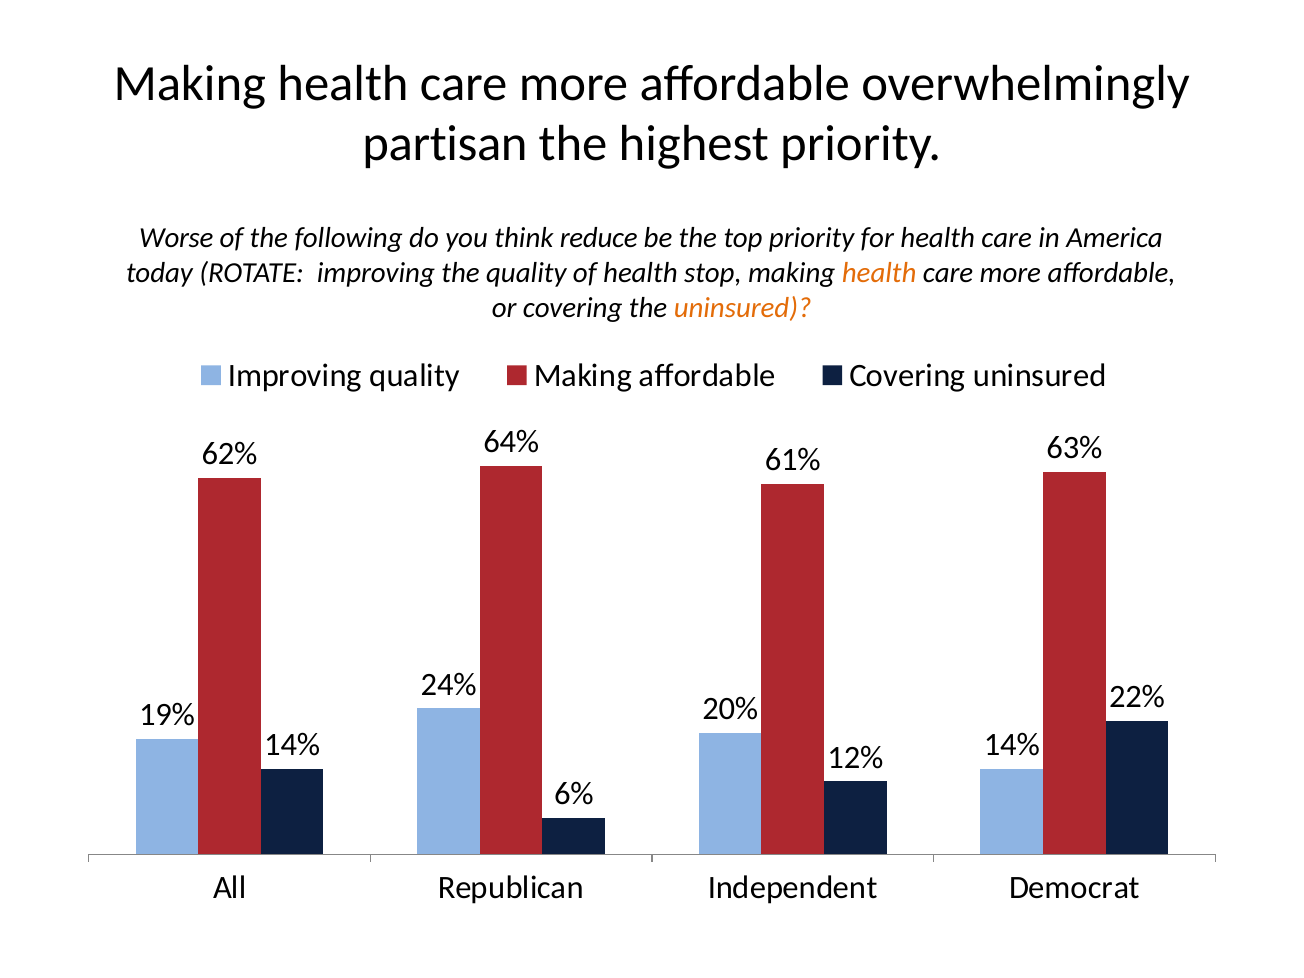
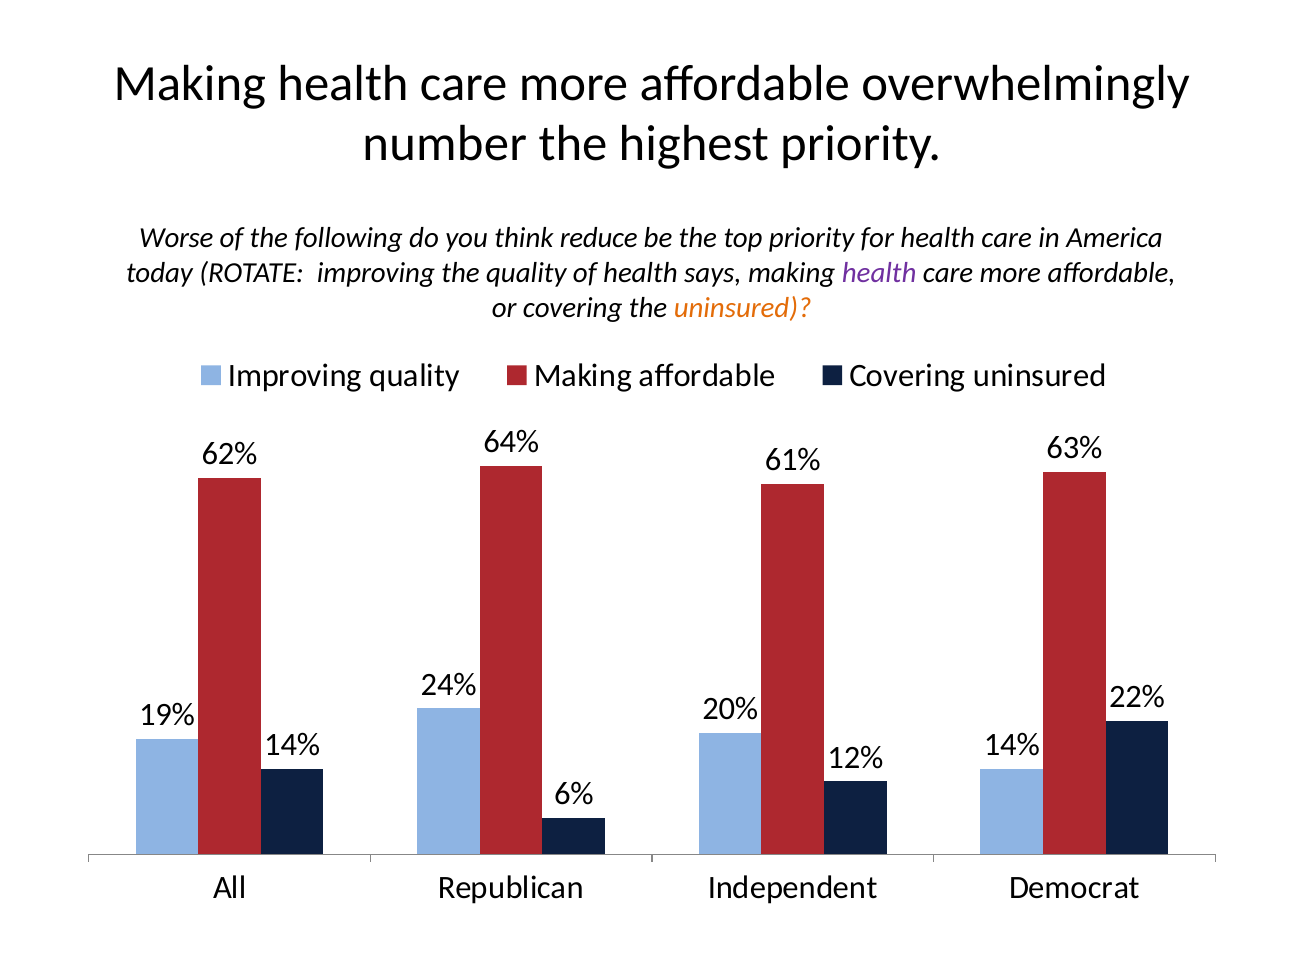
partisan: partisan -> number (445, 144)
stop: stop -> says (713, 273)
health colour: orange -> purple (879, 273)
